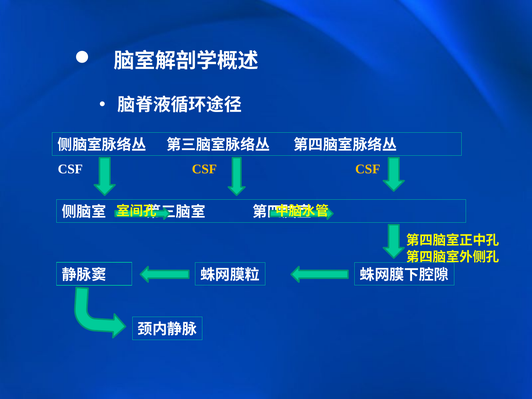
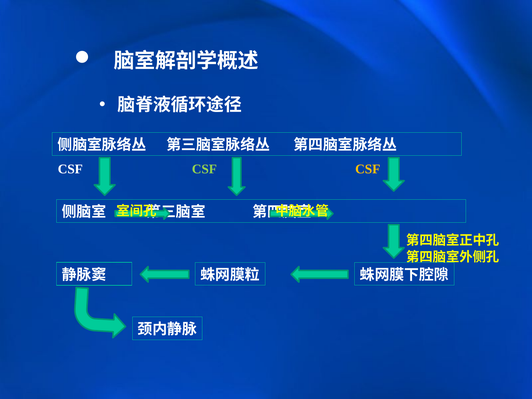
CSF colour: yellow -> light green (204, 169)
